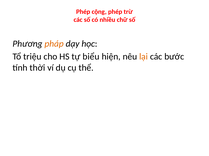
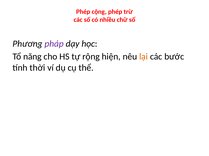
pháp colour: orange -> purple (54, 44)
triệu: triệu -> năng (32, 57)
biểu: biểu -> rộng (91, 57)
